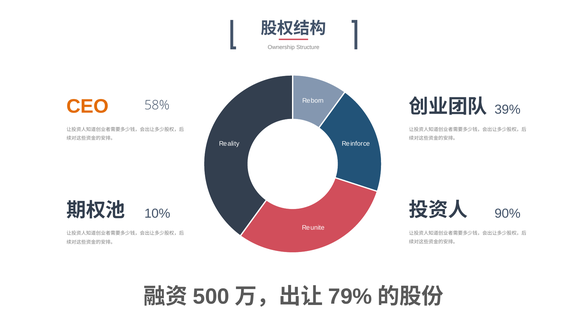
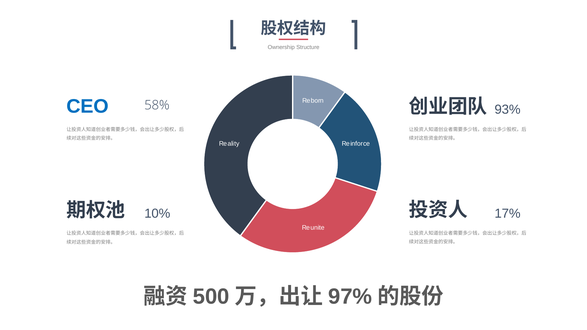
CEO colour: orange -> blue (88, 107)
39%: 39% -> 93% (508, 110)
90%: 90% -> 17% (508, 214)
79%: 79% -> 97% (350, 297)
